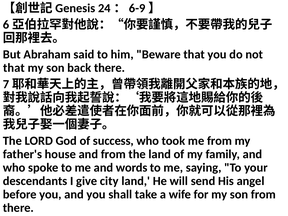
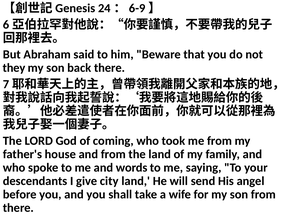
that: that -> they (14, 68)
success: success -> coming (113, 141)
